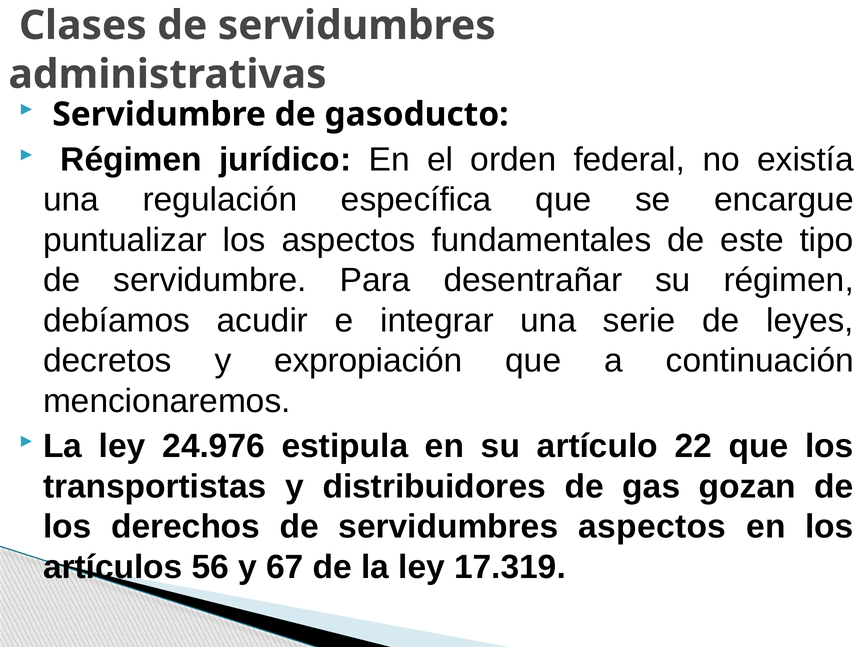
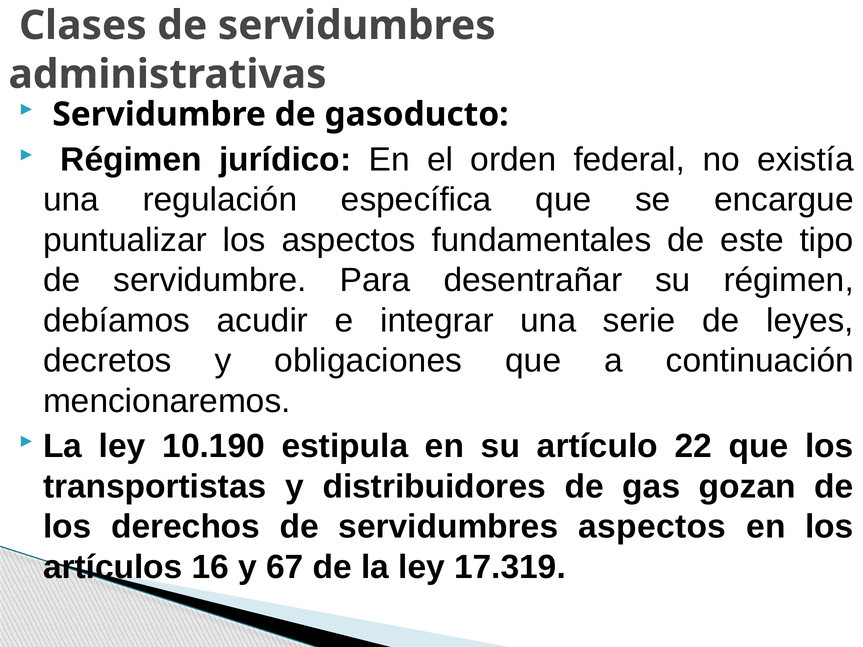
expropiación: expropiación -> obligaciones (368, 361)
24.976: 24.976 -> 10.190 (214, 446)
56: 56 -> 16 (210, 567)
